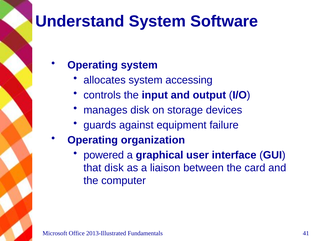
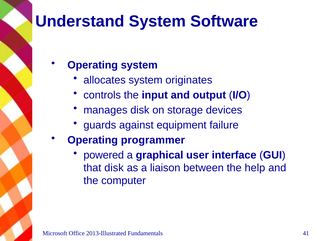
accessing: accessing -> originates (189, 80)
organization: organization -> programmer (153, 140)
card: card -> help (255, 168)
